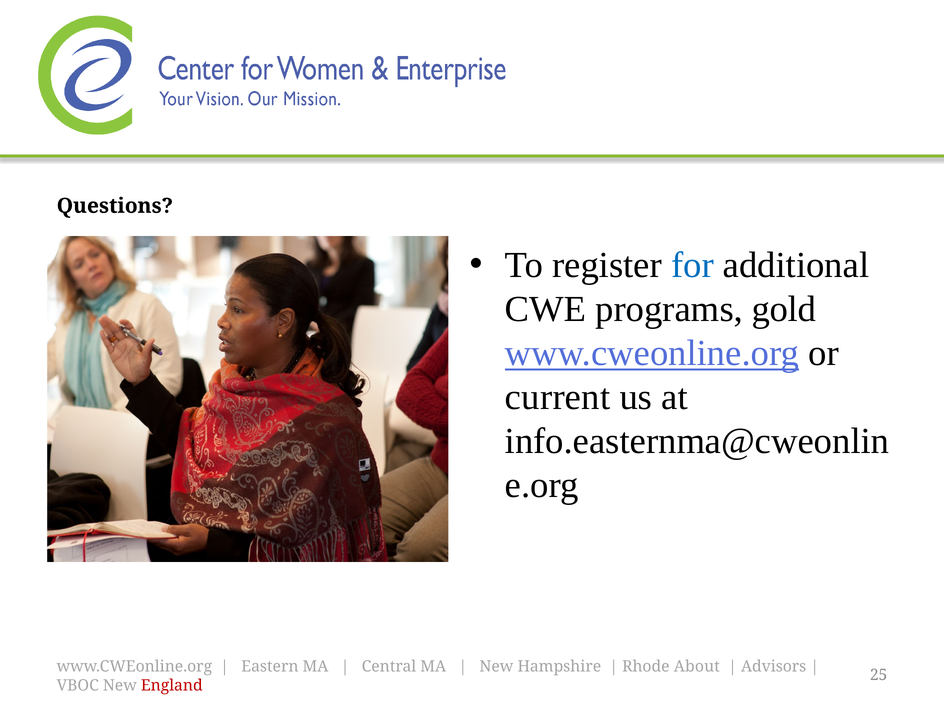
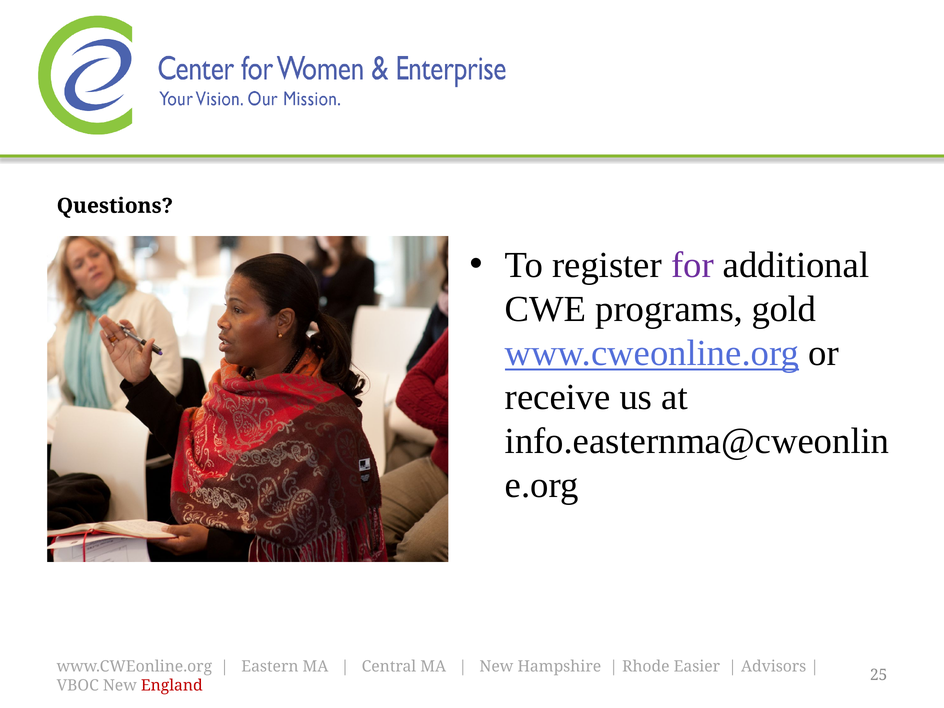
for colour: blue -> purple (692, 265)
current: current -> receive (558, 397)
About: About -> Easier (697, 667)
